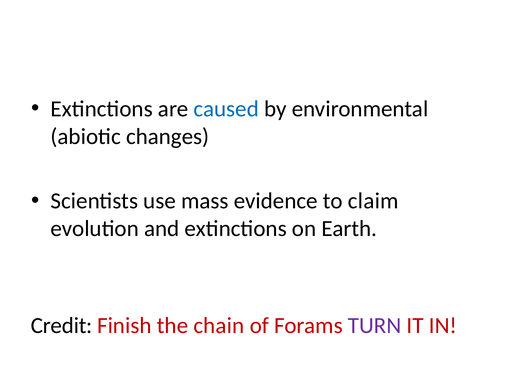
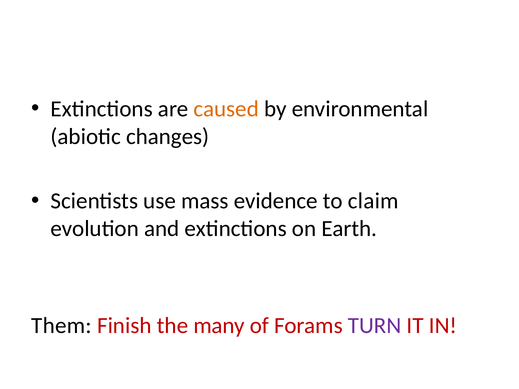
caused colour: blue -> orange (226, 109)
Credit: Credit -> Them (61, 326)
chain: chain -> many (219, 326)
